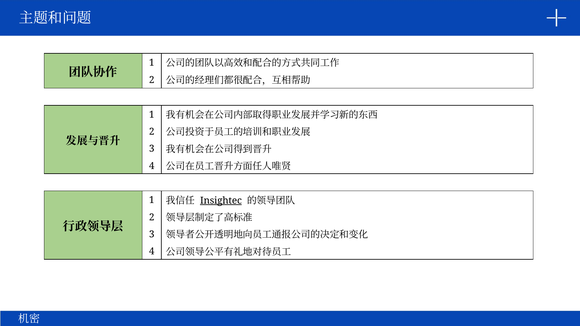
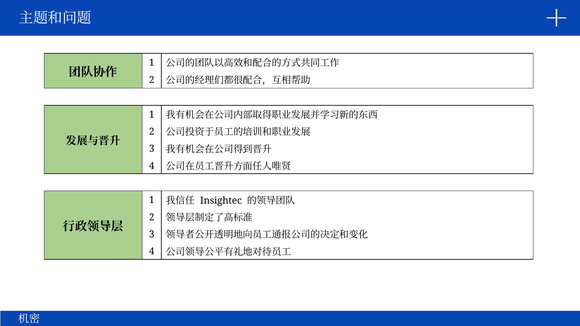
Insightec underline: present -> none (221, 201)
